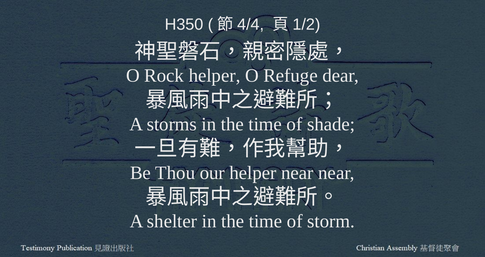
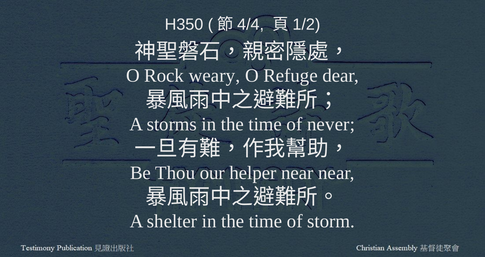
Rock helper: helper -> weary (214, 76)
shade: shade -> never (331, 124)
